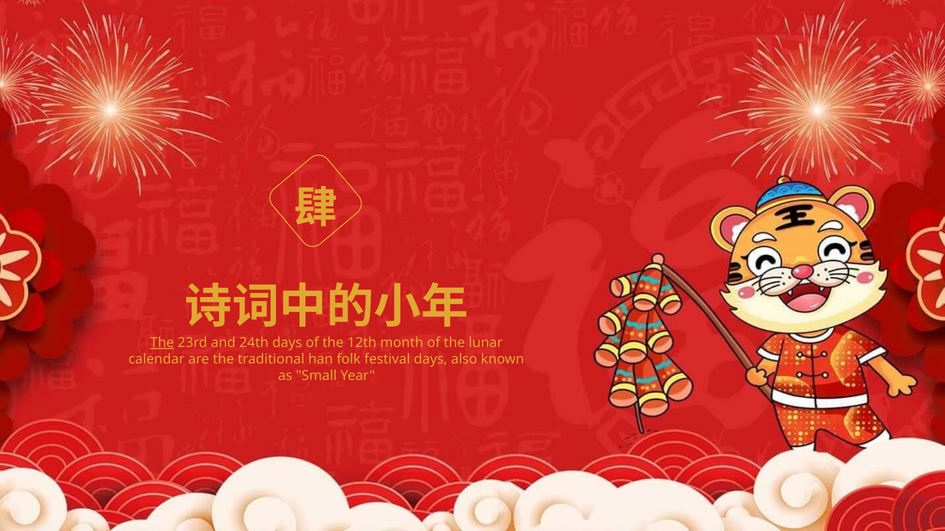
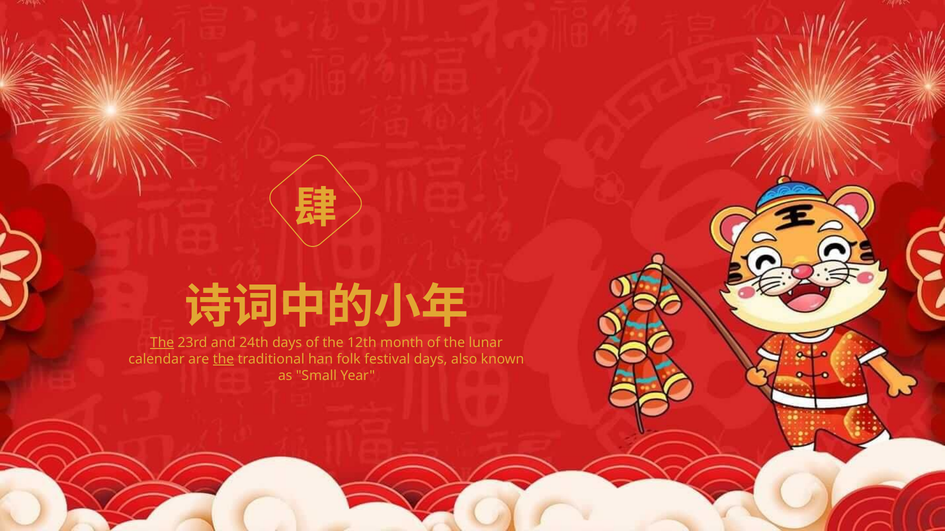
the underline: none -> present (223, 359)
